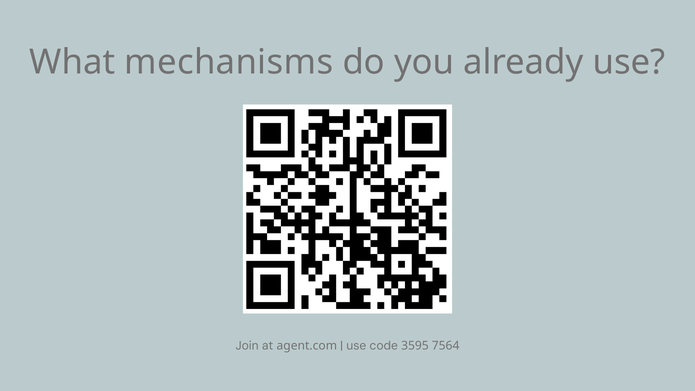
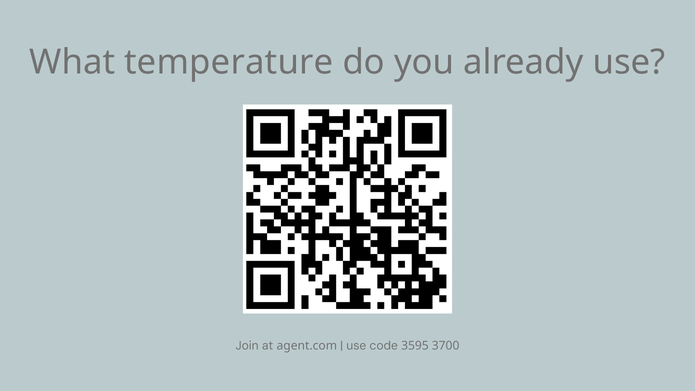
mechanisms: mechanisms -> temperature (229, 62)
7564: 7564 -> 3700 (446, 346)
